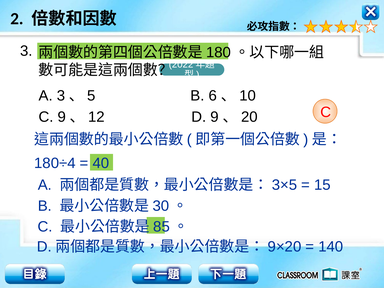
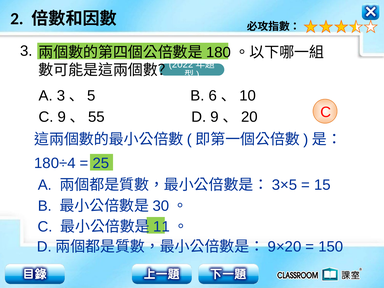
12: 12 -> 55 (96, 117)
40: 40 -> 25 (101, 163)
85: 85 -> 11 (162, 227)
140: 140 -> 150 (331, 247)
